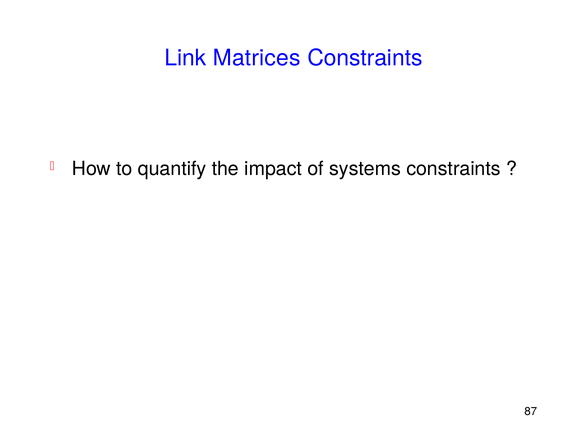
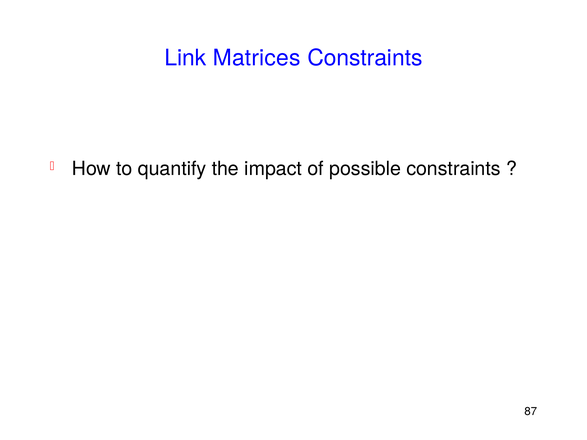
systems: systems -> possible (365, 169)
